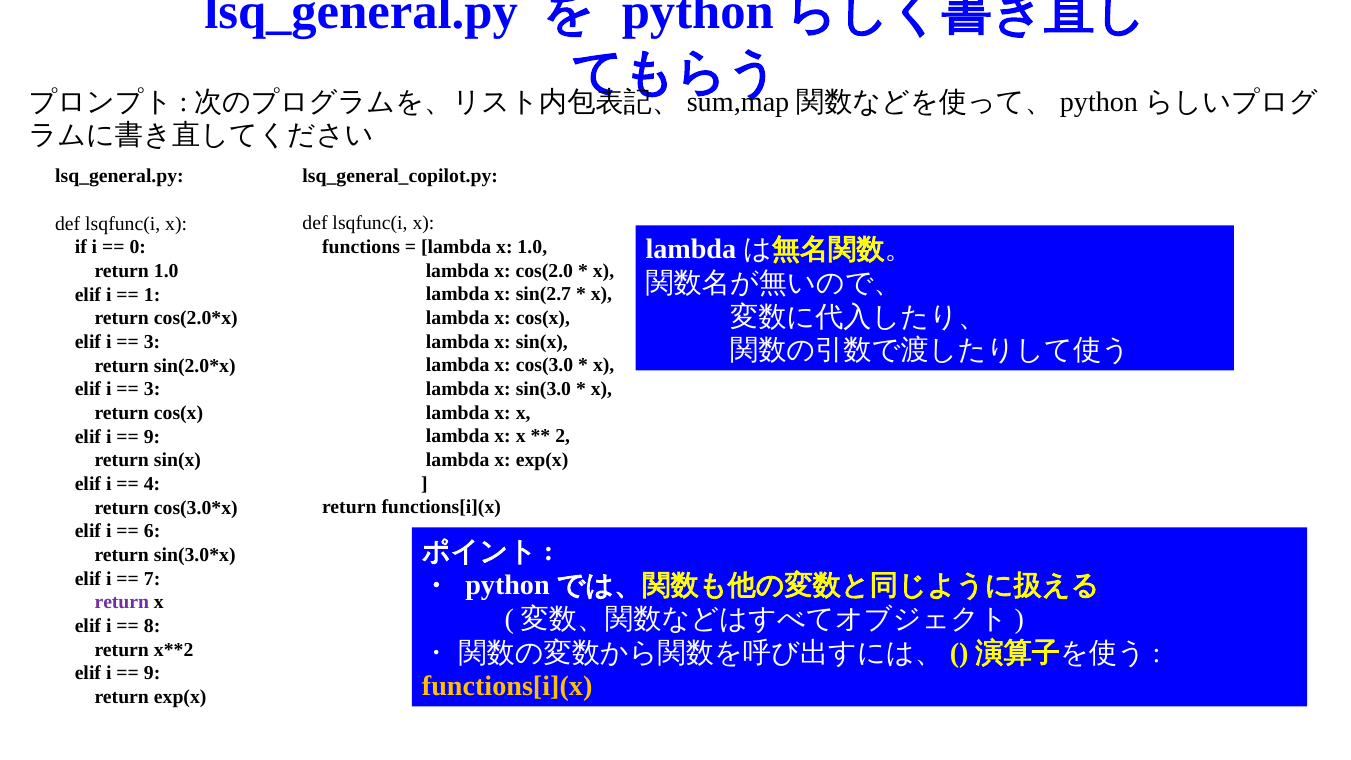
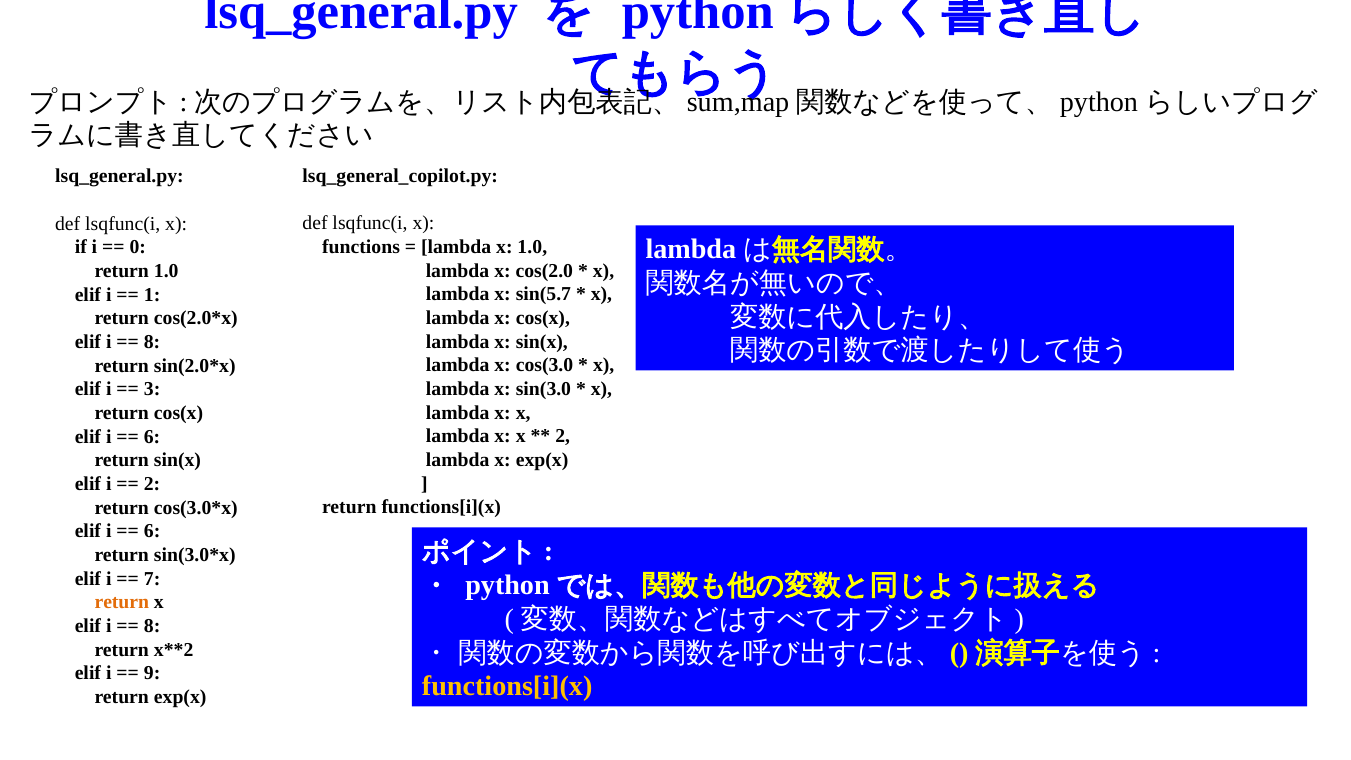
sin(2.7: sin(2.7 -> sin(5.7 (543, 294)
3: 3 -> 8 (152, 342)
9: 9 -> 6 (152, 437)
4: 4 -> 2 (152, 484)
return colour: purple -> orange (122, 602)
